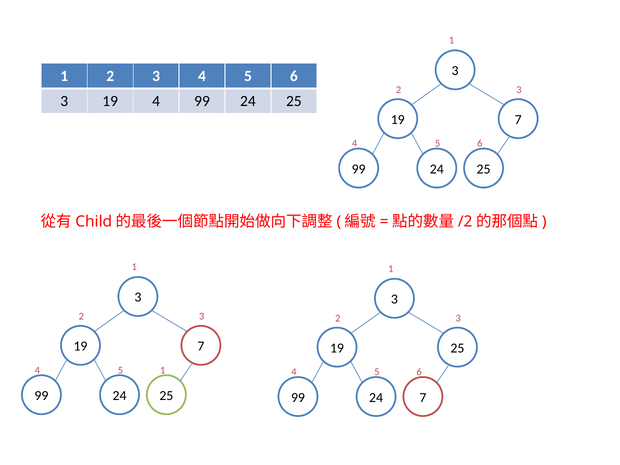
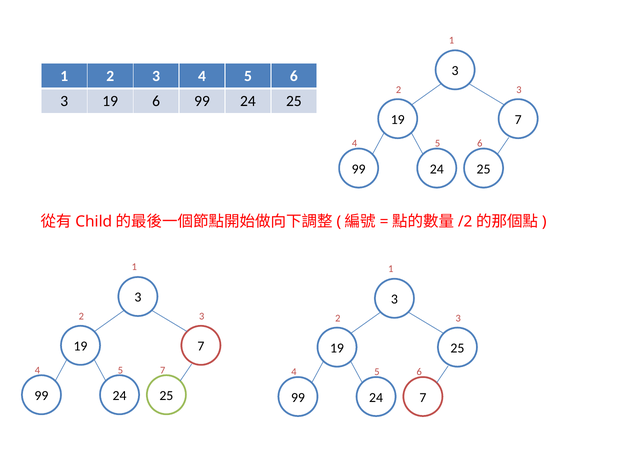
19 4: 4 -> 6 (156, 101)
5 1: 1 -> 7 (163, 370)
